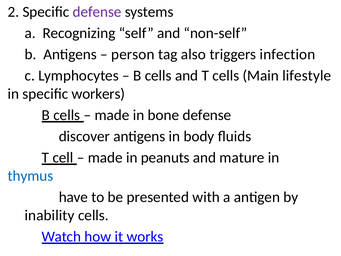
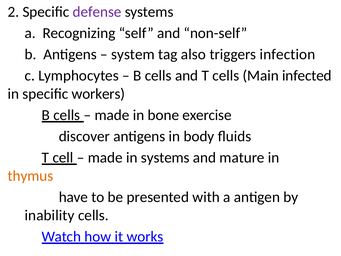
person: person -> system (133, 54)
lifestyle: lifestyle -> infected (307, 76)
bone defense: defense -> exercise (207, 115)
in peanuts: peanuts -> systems (165, 158)
thymus colour: blue -> orange (30, 176)
